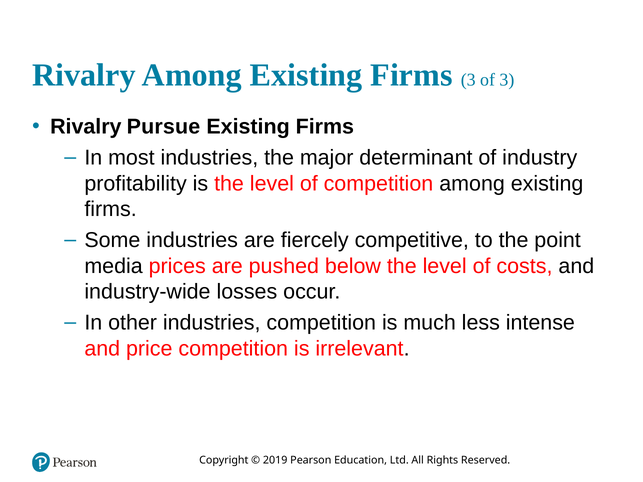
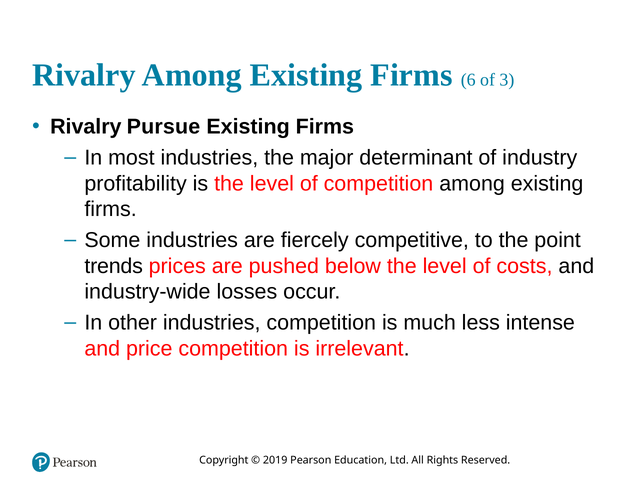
Firms 3: 3 -> 6 (468, 80)
media: media -> trends (114, 266)
